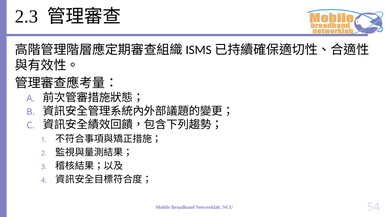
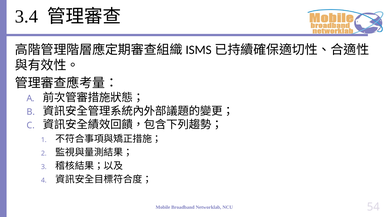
2.3: 2.3 -> 3.4 (27, 16)
